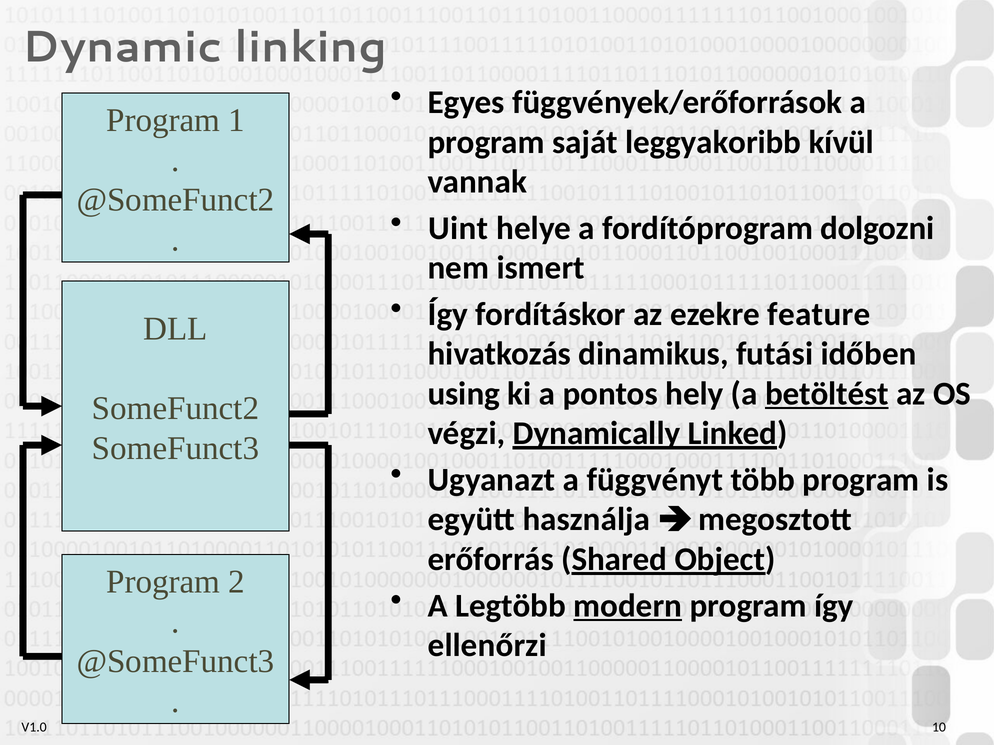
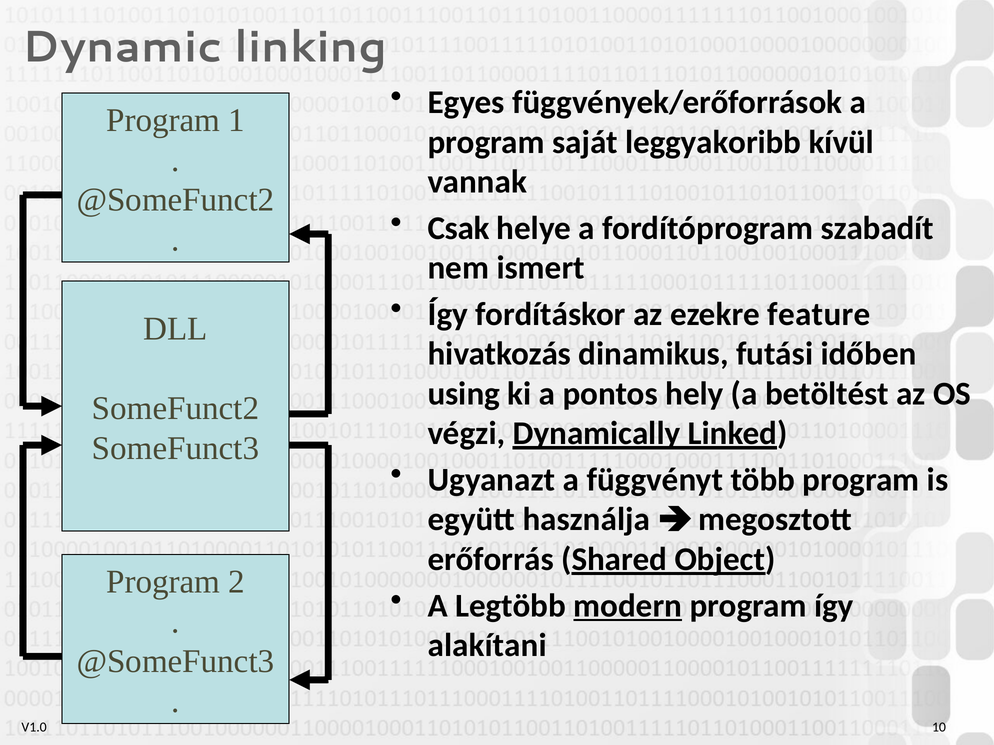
Uint: Uint -> Csak (459, 228)
dolgozni: dolgozni -> szabadít (877, 228)
betöltést underline: present -> none (827, 394)
ellenőrzi: ellenőrzi -> alakítani (487, 646)
